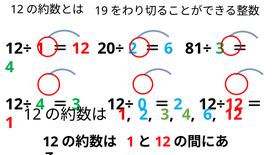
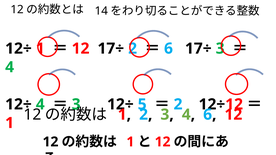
19: 19 -> 14 (101, 11)
12 20÷: 20÷ -> 17÷ (111, 49)
6 81÷: 81÷ -> 17÷ (198, 49)
0: 0 -> 5 (142, 104)
